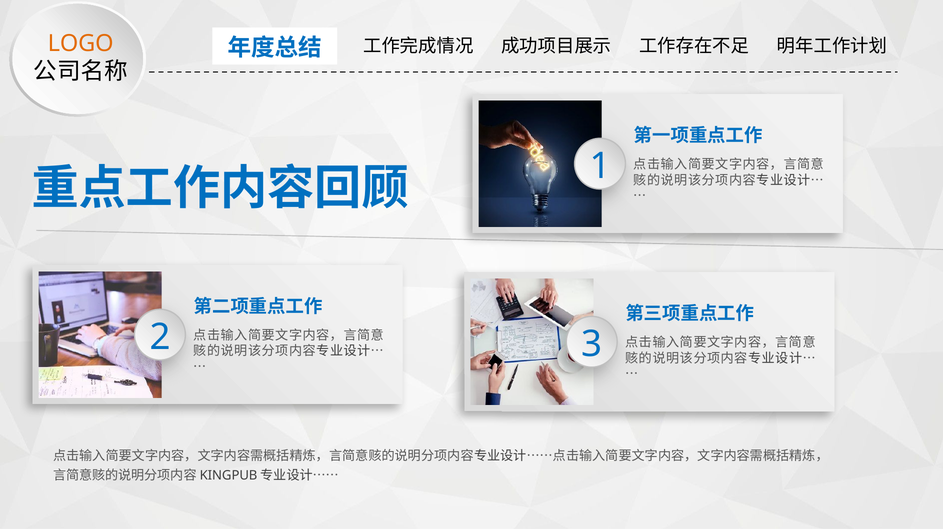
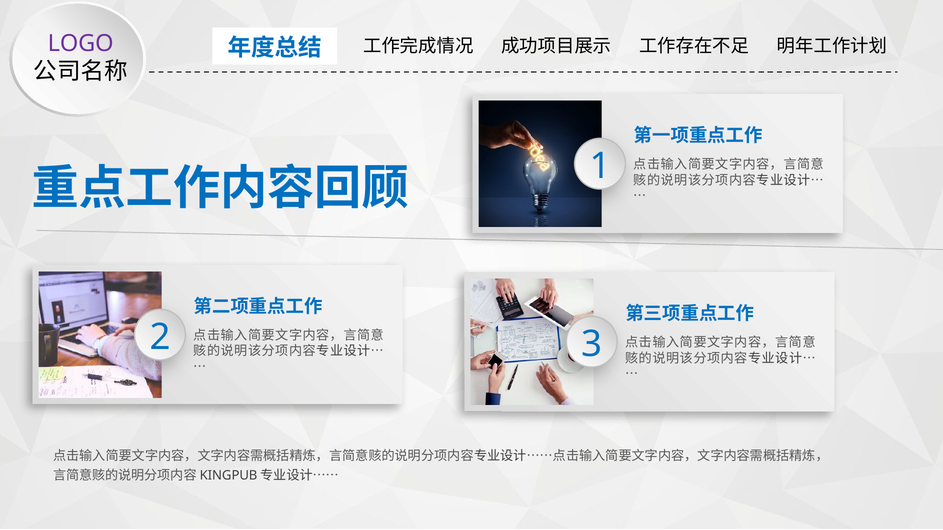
LOGO colour: orange -> purple (81, 43)
